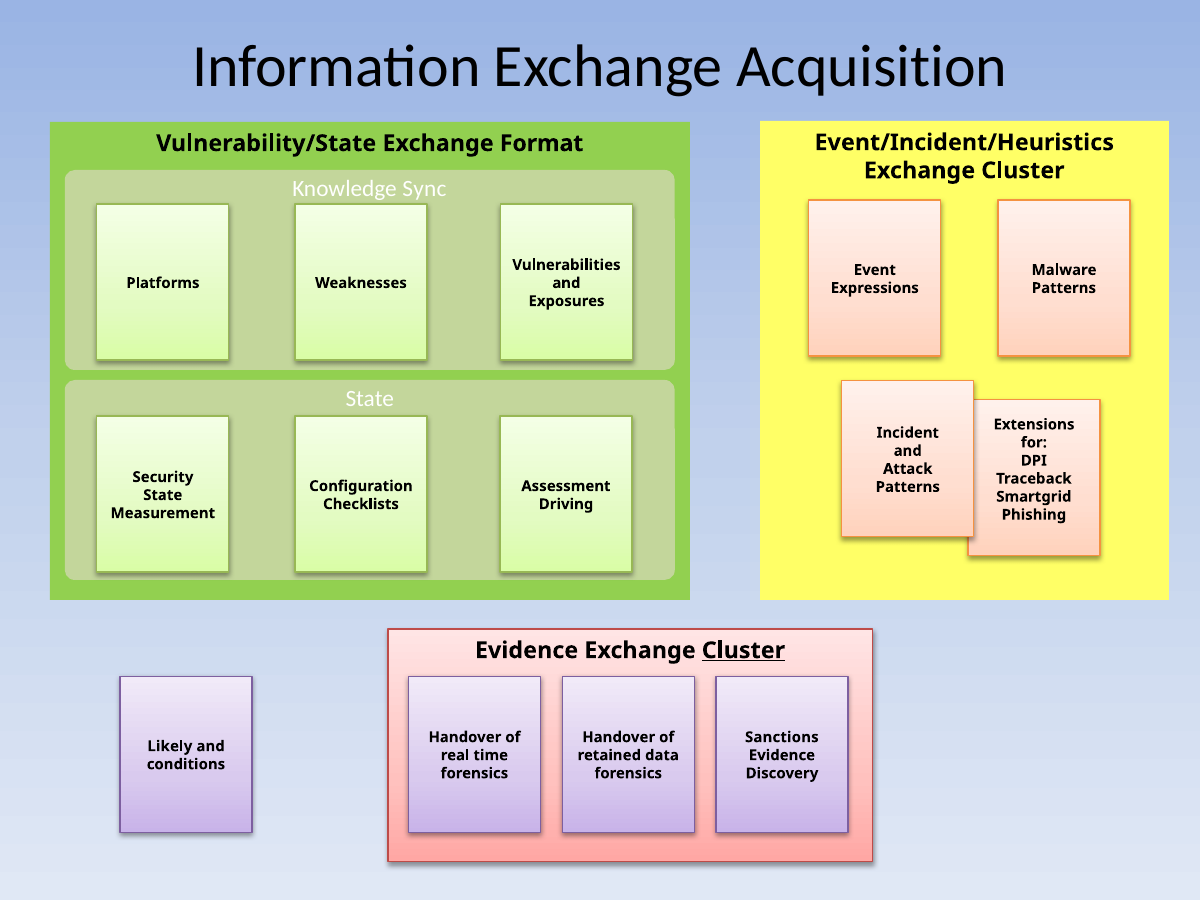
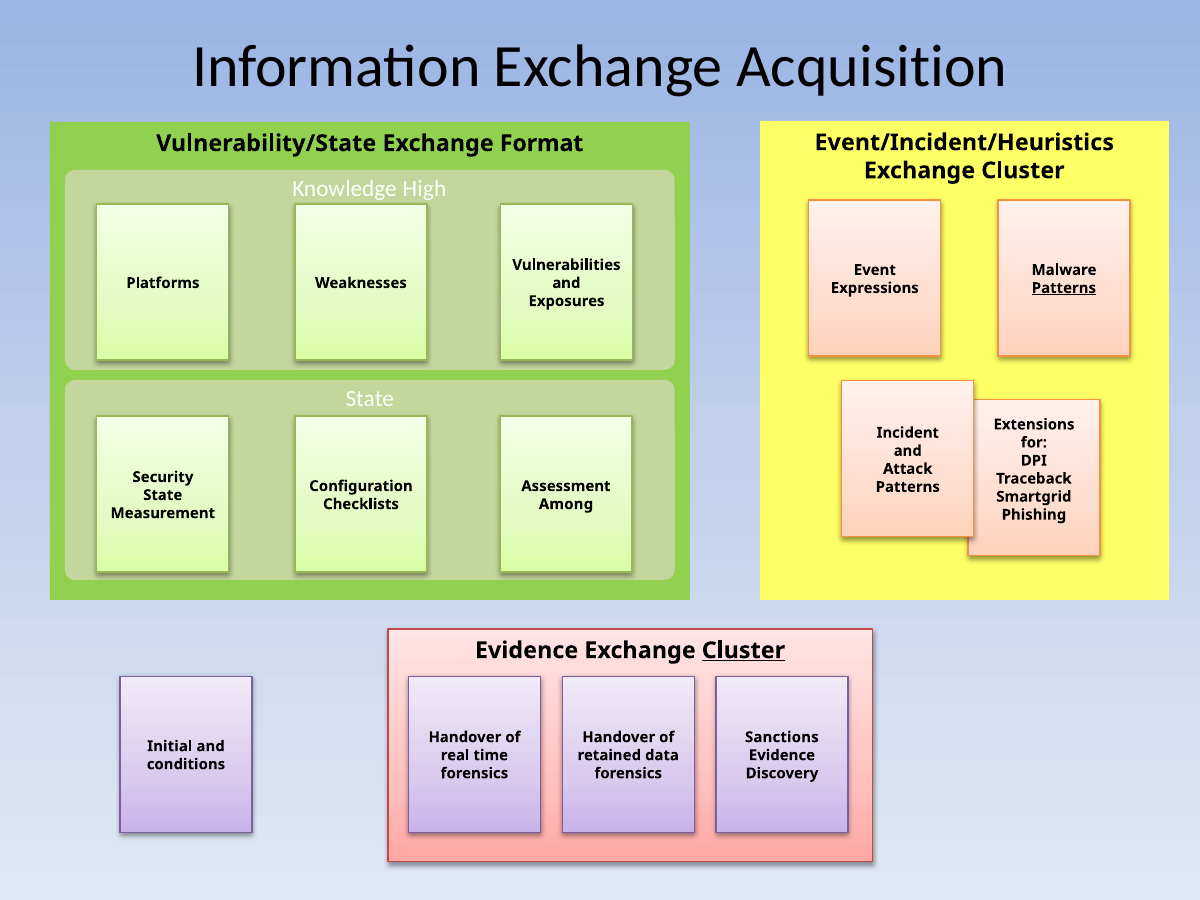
Sync: Sync -> High (424, 189)
Patterns underline: none -> present (1064, 288)
Driving: Driving -> Among (566, 504)
Likely: Likely -> Initial (170, 746)
